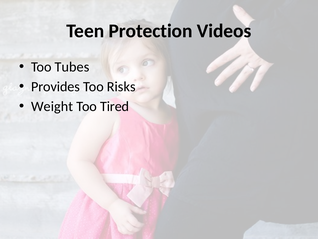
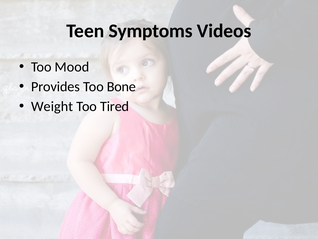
Protection: Protection -> Symptoms (151, 31)
Tubes: Tubes -> Mood (72, 67)
Risks: Risks -> Bone (121, 87)
